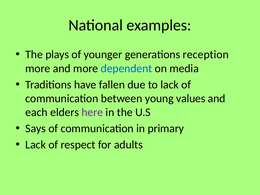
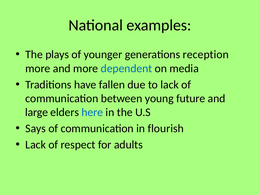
values: values -> future (191, 98)
each: each -> large (37, 112)
here colour: purple -> blue (92, 112)
primary: primary -> flourish (166, 129)
